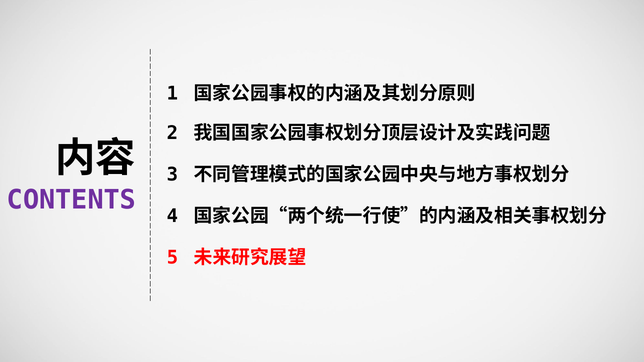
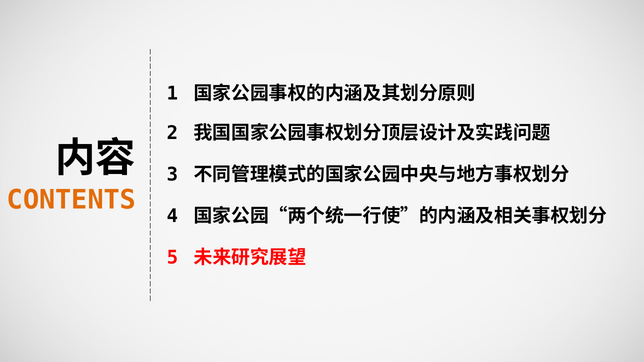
CONTENTS colour: purple -> orange (71, 200)
